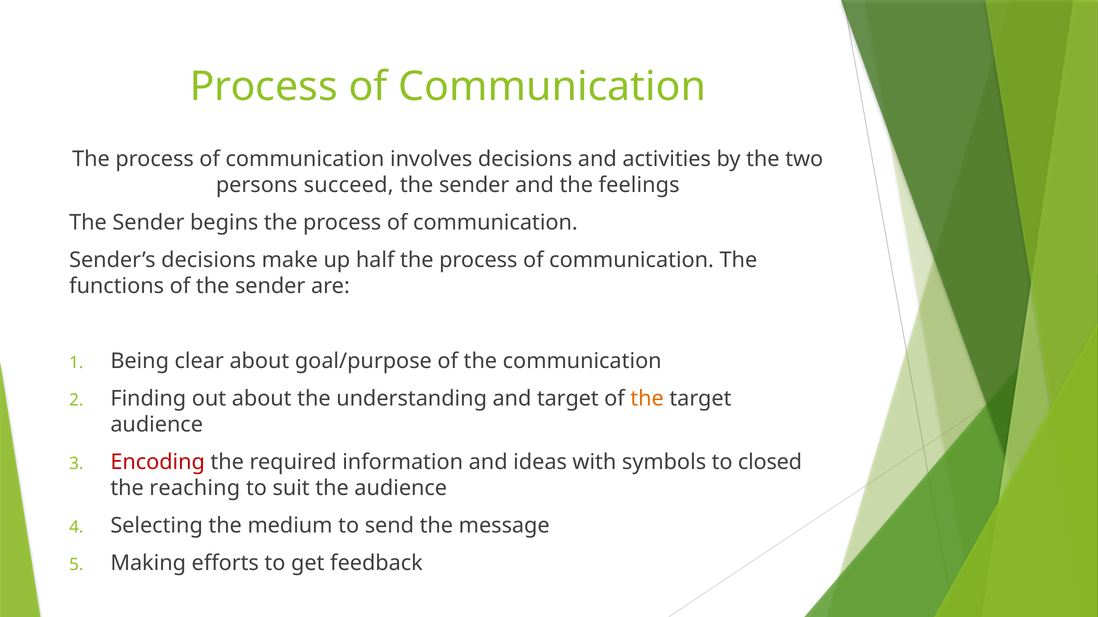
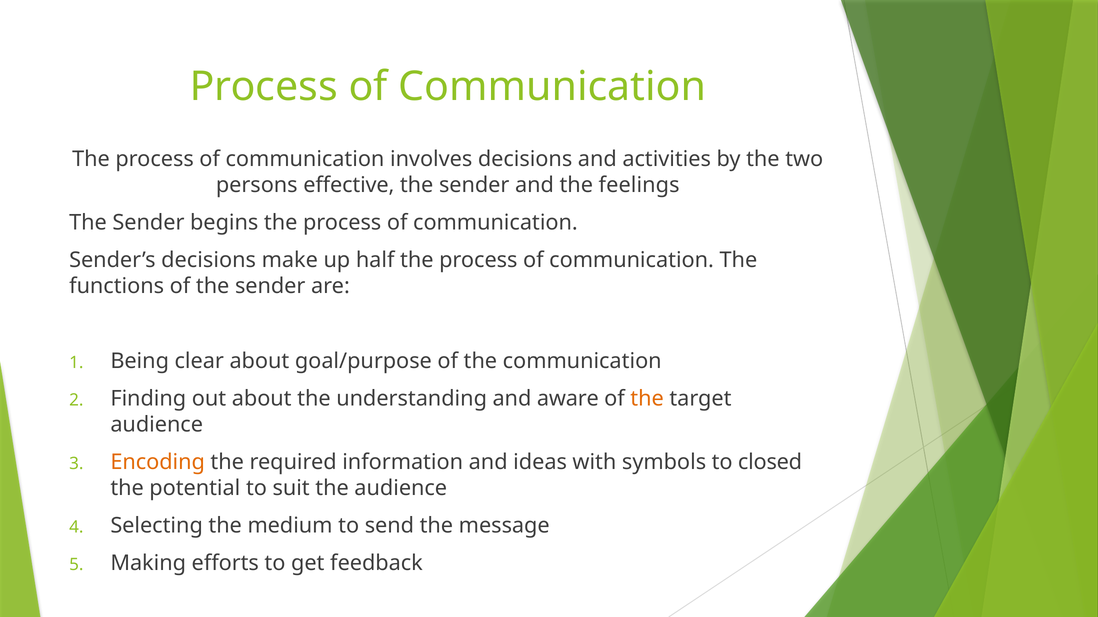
succeed: succeed -> effective (349, 185)
and target: target -> aware (568, 399)
Encoding colour: red -> orange (158, 462)
reaching: reaching -> potential (195, 488)
